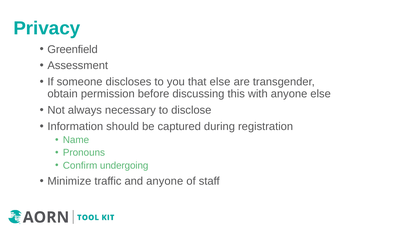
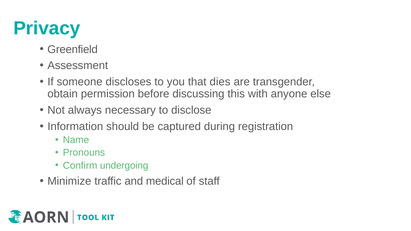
that else: else -> dies (220, 82)
and anyone: anyone -> medical (165, 181)
